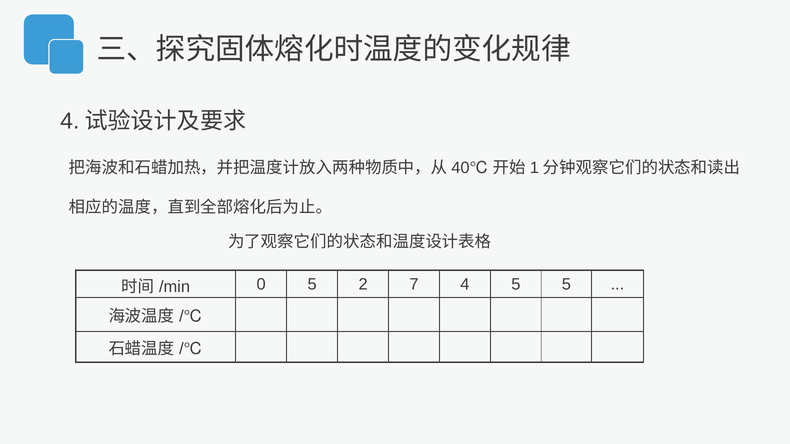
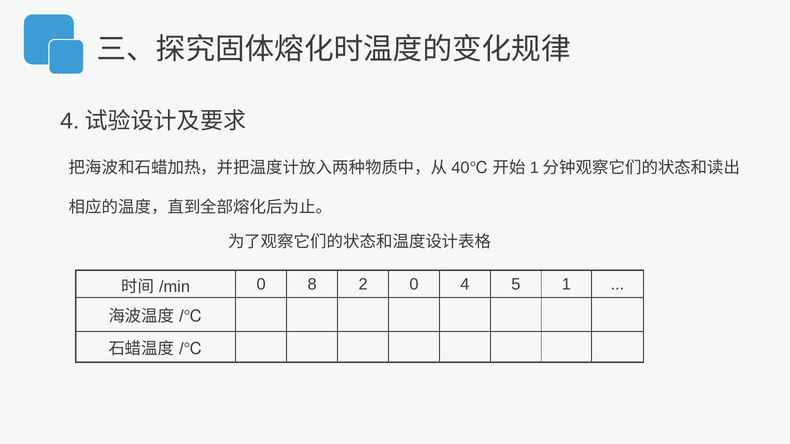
0 5: 5 -> 8 (312, 284)
2 7: 7 -> 0 (414, 284)
5 5: 5 -> 1 (566, 284)
